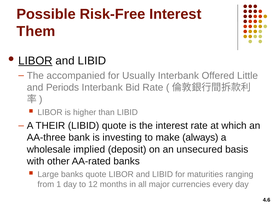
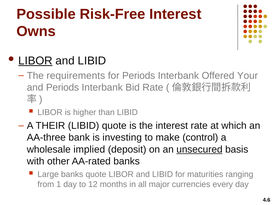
Them: Them -> Owns (36, 31)
accompanied: accompanied -> requirements (76, 76)
for Usually: Usually -> Periods (139, 76)
Little: Little -> Your (247, 76)
always: always -> control (200, 137)
unsecured underline: none -> present (199, 149)
